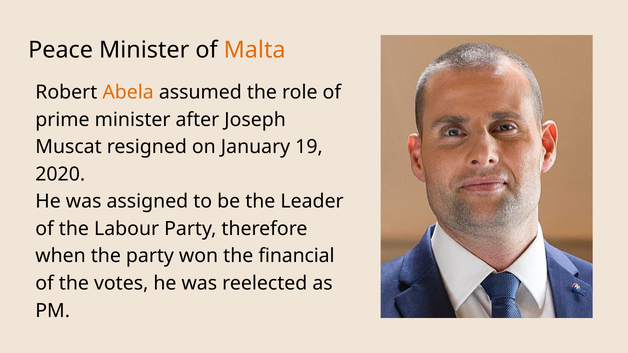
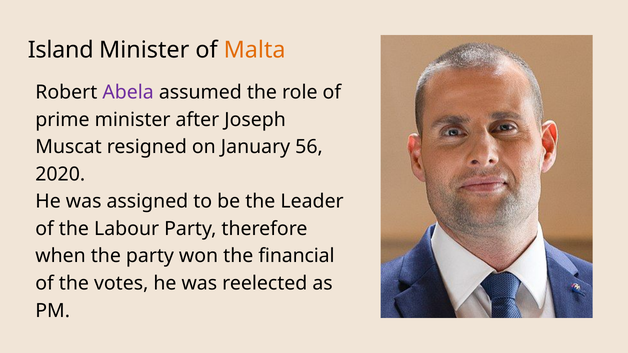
Peace: Peace -> Island (61, 50)
Abela colour: orange -> purple (128, 92)
19: 19 -> 56 (309, 147)
